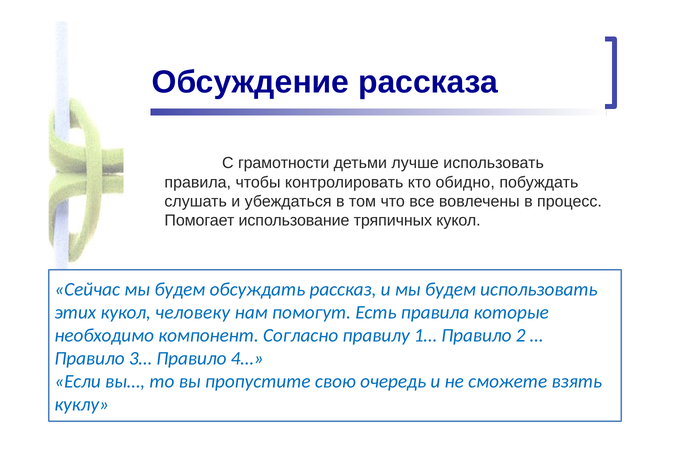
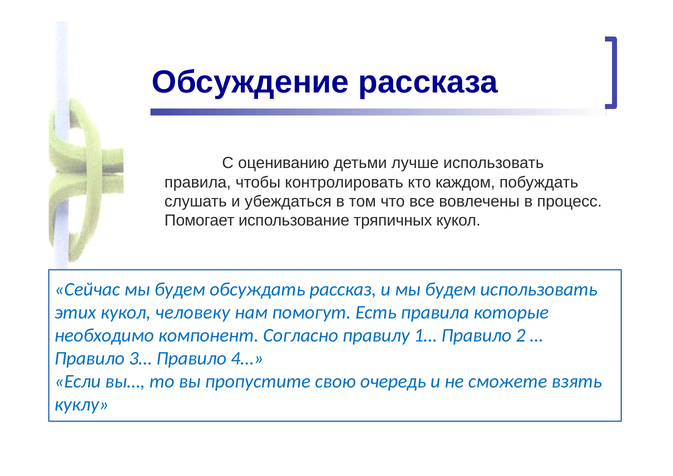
грамотности: грамотности -> оцениванию (284, 163)
обидно: обидно -> каждом (465, 182)
